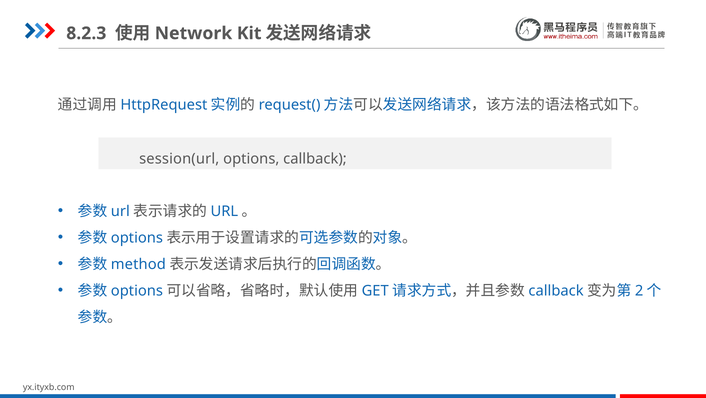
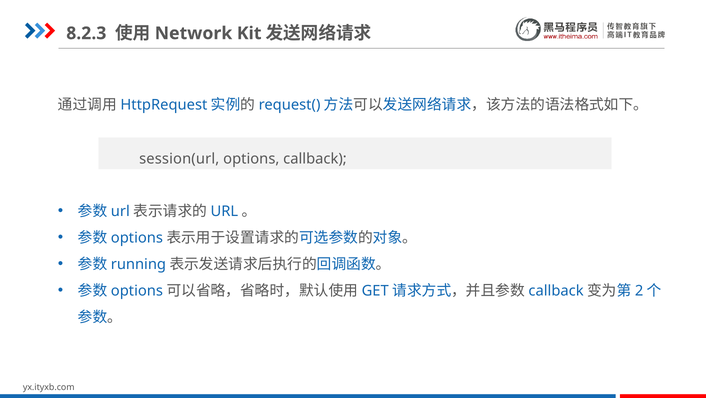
method: method -> running (138, 264)
